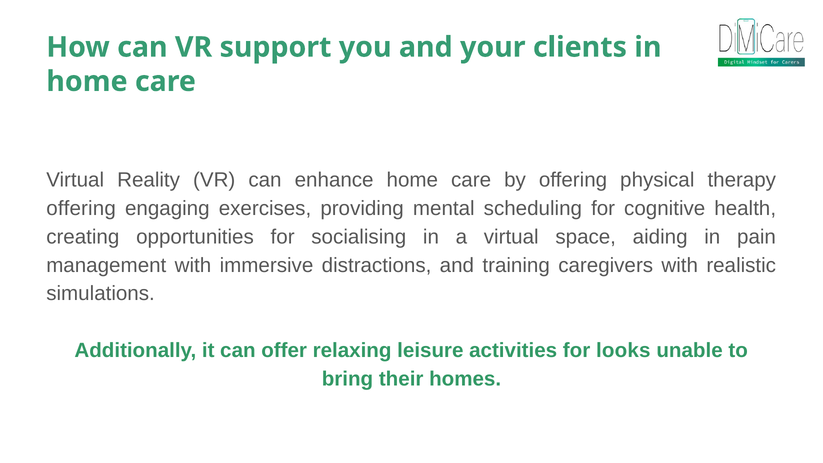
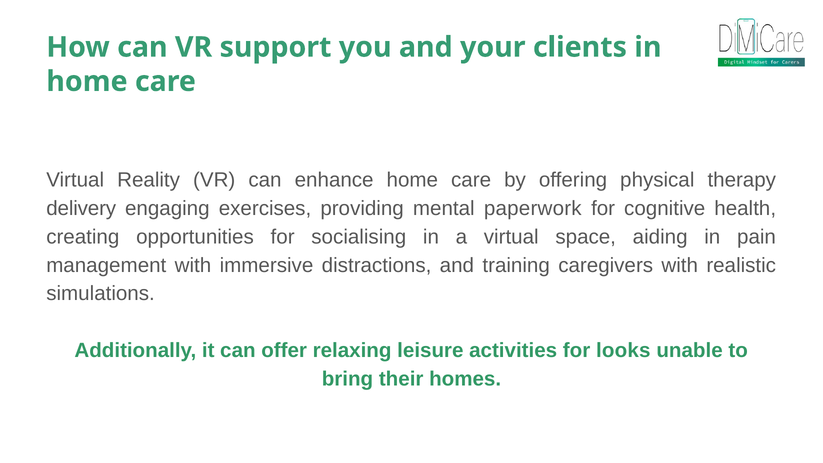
offering: offering -> delivery (81, 208)
scheduling: scheduling -> paperwork (533, 208)
